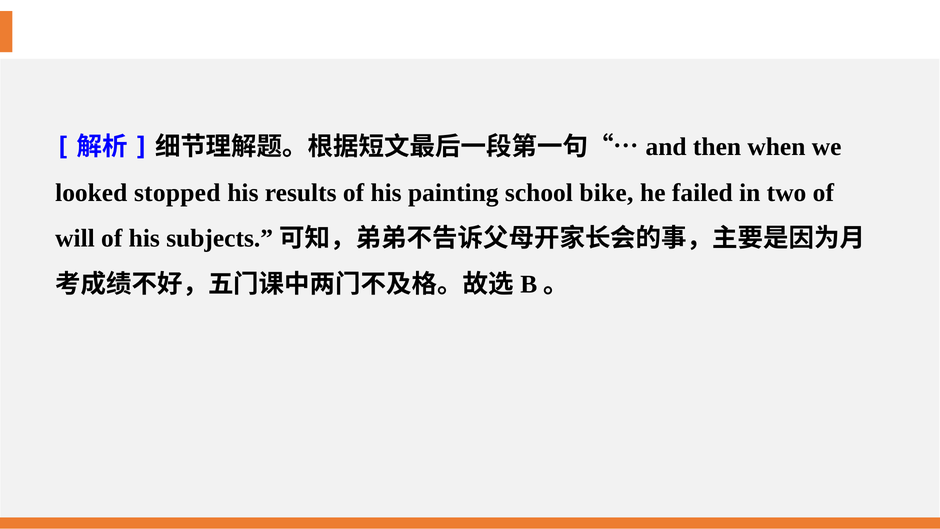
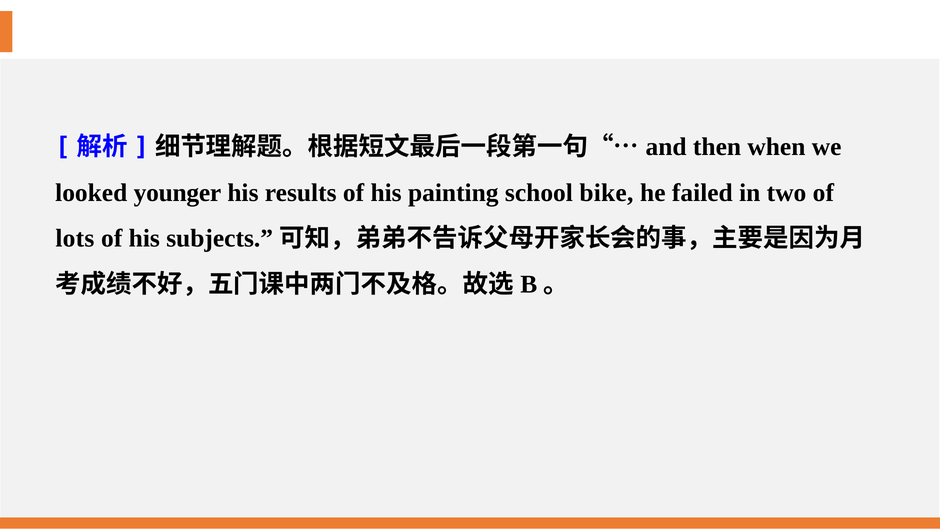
stopped: stopped -> younger (177, 193)
will: will -> lots (75, 238)
